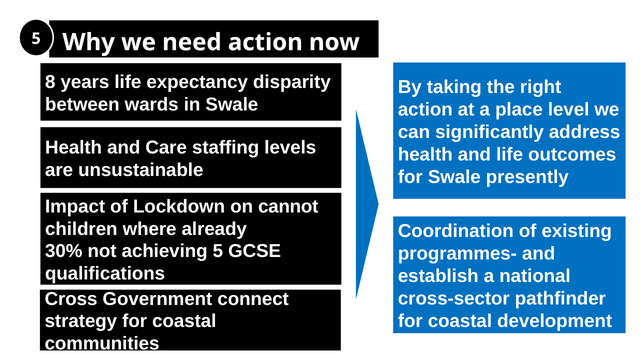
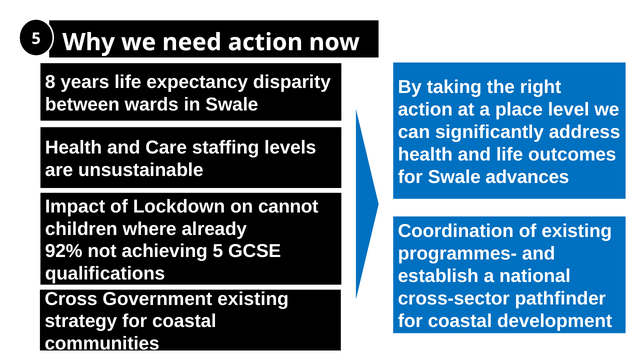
presently: presently -> advances (527, 177)
30%: 30% -> 92% (64, 251)
Government connect: connect -> existing (253, 299)
